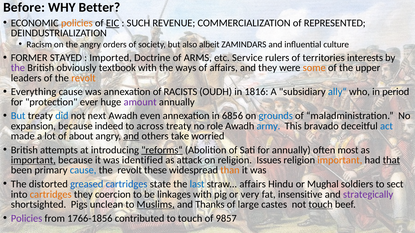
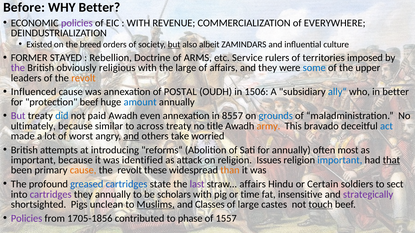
policies colour: orange -> purple (77, 23)
EIC underline: present -> none (113, 23)
SUCH: SUCH -> WITH (138, 23)
REPRESENTED: REPRESENTED -> EVERYWHERE (335, 23)
Racism: Racism -> Existed (39, 45)
the angry: angry -> breed (90, 45)
but underline: none -> present (174, 45)
Imported: Imported -> Rebellion (111, 58)
interests: interests -> imposed (365, 58)
textbook: textbook -> religious (117, 68)
the ways: ways -> large (186, 68)
some colour: orange -> blue (314, 68)
Everything: Everything -> Influenced (34, 92)
RACISTS: RACISTS -> POSTAL (180, 92)
1816: 1816 -> 1506 (256, 92)
in period: period -> better (396, 92)
protection ever: ever -> beef (89, 102)
amount colour: purple -> blue (140, 102)
But colour: blue -> purple (18, 116)
next: next -> paid (97, 116)
6856: 6856 -> 8557 (232, 116)
expansion: expansion -> ultimately (33, 126)
indeed: indeed -> similar (109, 126)
role: role -> title (215, 126)
army colour: blue -> orange (268, 126)
about: about -> worst (81, 136)
reforms“ underline: present -> none (162, 150)
important underline: present -> none (33, 160)
important colour: orange -> blue (340, 160)
cause colour: blue -> orange (83, 170)
distorted: distorted -> profound (48, 185)
last colour: blue -> purple (197, 185)
Mughal: Mughal -> Certain (323, 185)
cartridges colour: orange -> purple (51, 195)
they coercion: coercion -> annually (113, 195)
linkages: linkages -> scholars (174, 195)
very: very -> time (250, 195)
Thanks: Thanks -> Classes (210, 205)
1766-1856: 1766-1856 -> 1705-1856 (90, 219)
to touch: touch -> phase (190, 219)
9857: 9857 -> 1557 (226, 219)
